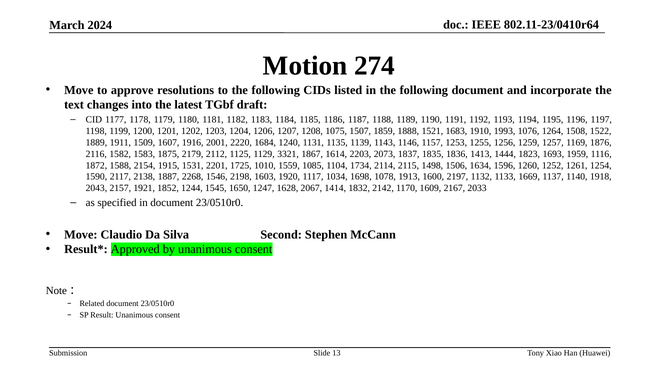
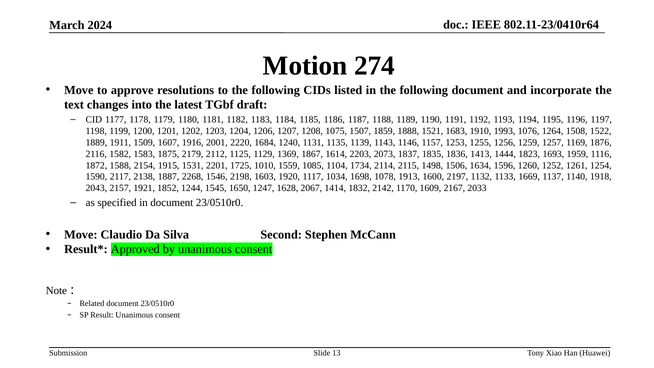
3321: 3321 -> 1369 (288, 154)
